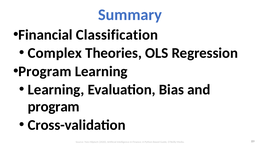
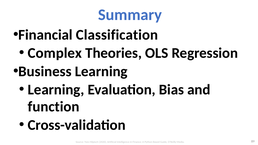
Program: Program -> Business (45, 71)
program: program -> function (54, 107)
